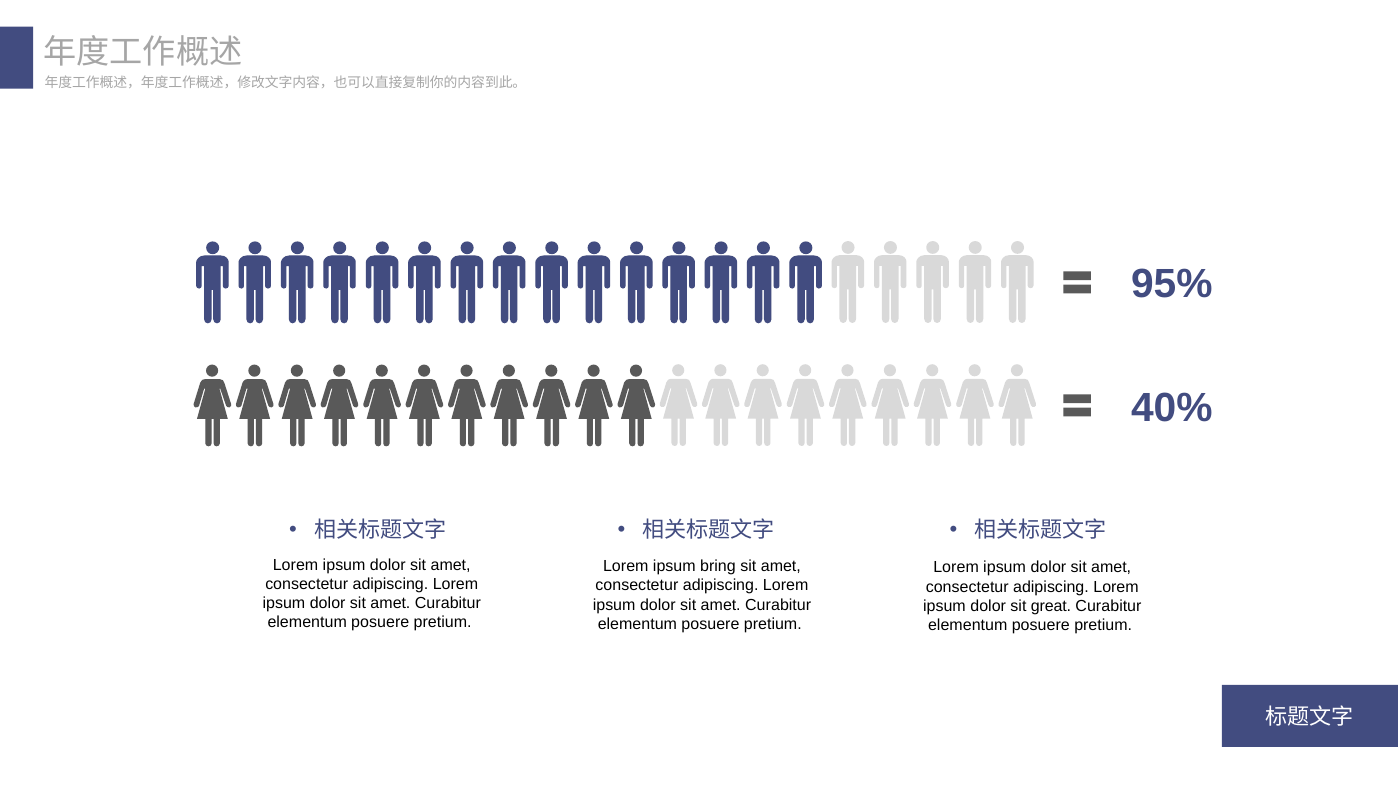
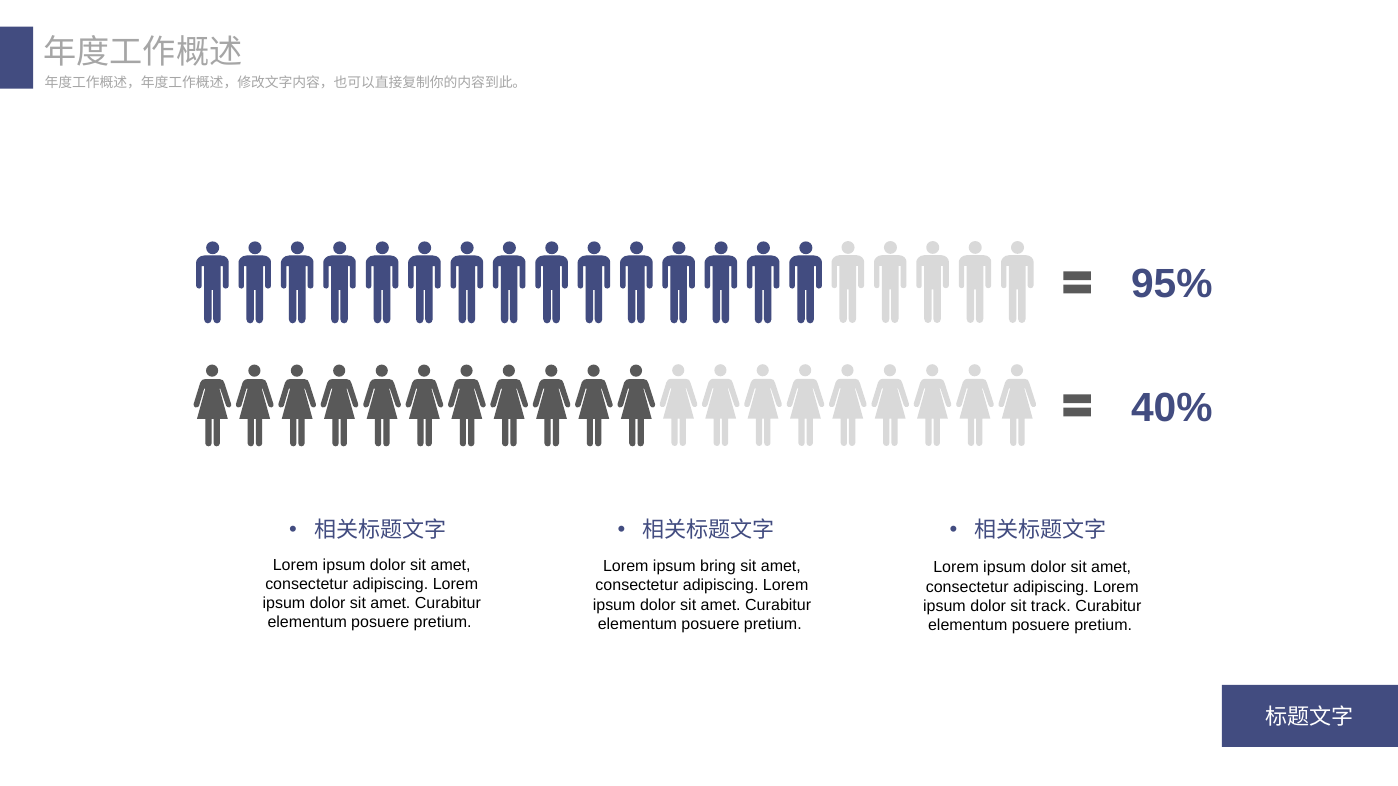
great: great -> track (1051, 606)
